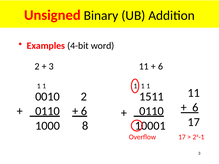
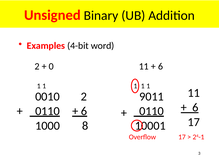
3: 3 -> 0 (51, 67)
1511: 1511 -> 9011 (152, 97)
